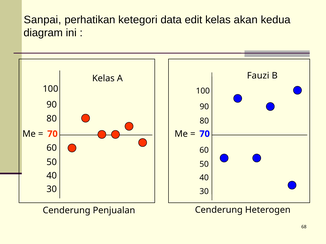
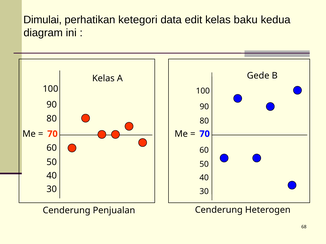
Sanpai: Sanpai -> Dimulai (43, 20)
akan: akan -> baku (246, 20)
Fauzi: Fauzi -> Gede (258, 76)
